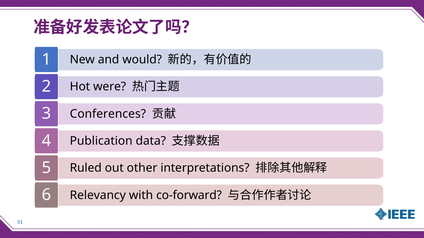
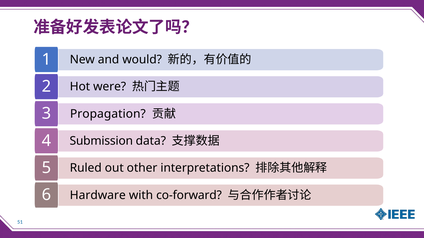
Conferences: Conferences -> Propagation (108, 114)
Publication: Publication -> Submission (101, 141)
Relevancy: Relevancy -> Hardware (98, 196)
